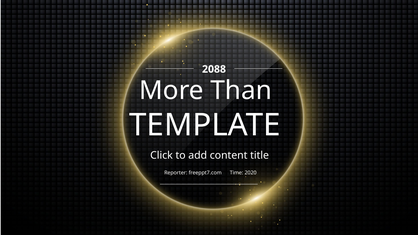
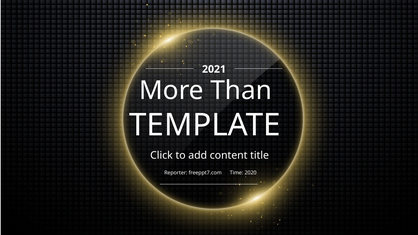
2088: 2088 -> 2021 (214, 69)
